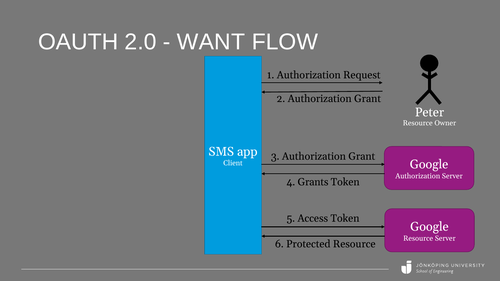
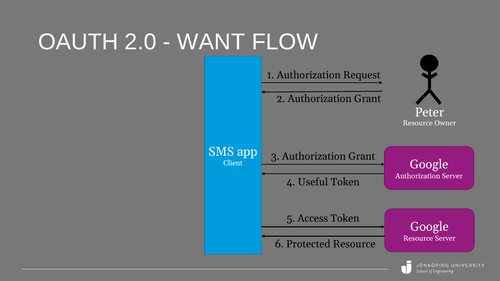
Grants: Grants -> Useful (313, 182)
